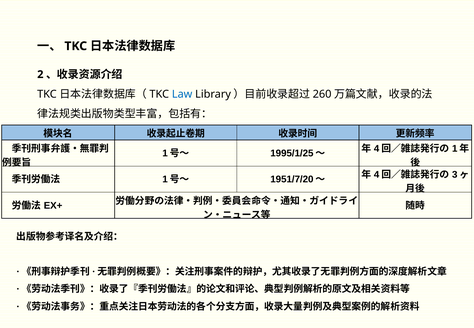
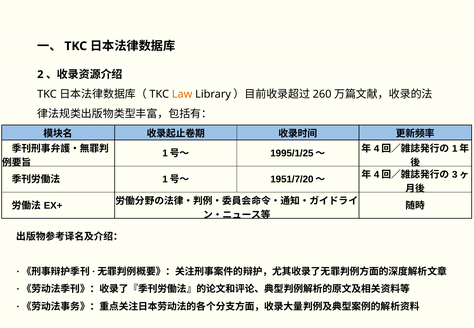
Law colour: blue -> orange (182, 94)
